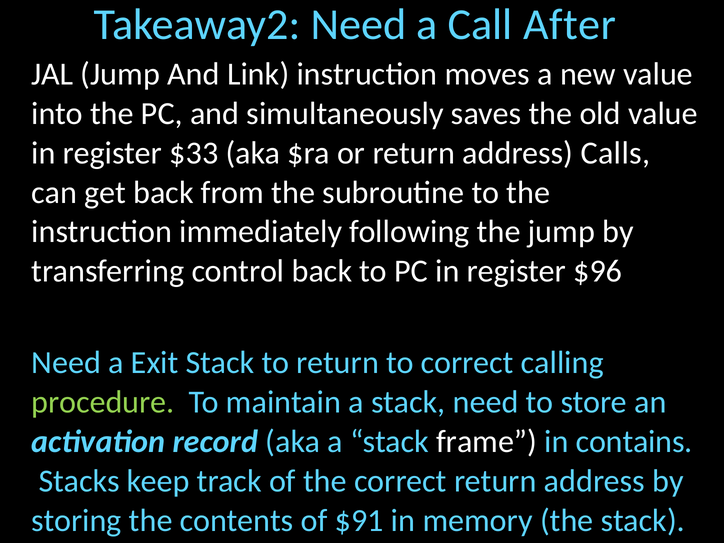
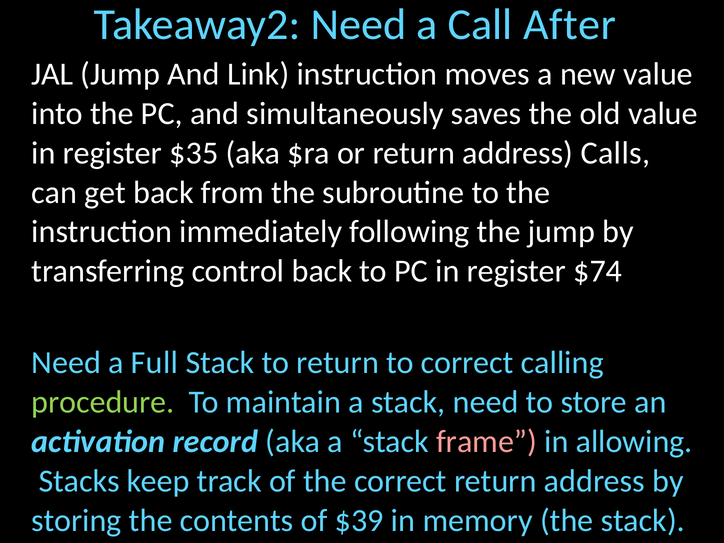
$33: $33 -> $35 (194, 153)
$96: $96 -> $74 (598, 271)
Exit: Exit -> Full (155, 363)
frame colour: white -> pink (487, 442)
contains: contains -> allowing (634, 442)
$91: $91 -> $39 (359, 520)
